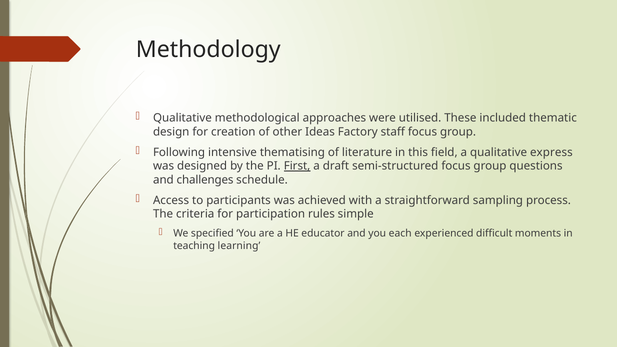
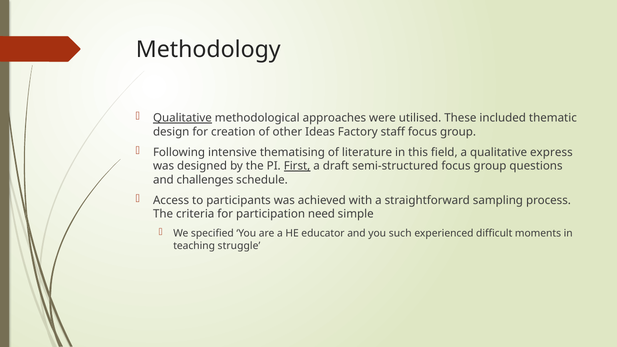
Qualitative underline: none -> present (182, 118)
rules: rules -> need (321, 214)
each: each -> such (400, 234)
learning: learning -> struggle (239, 246)
